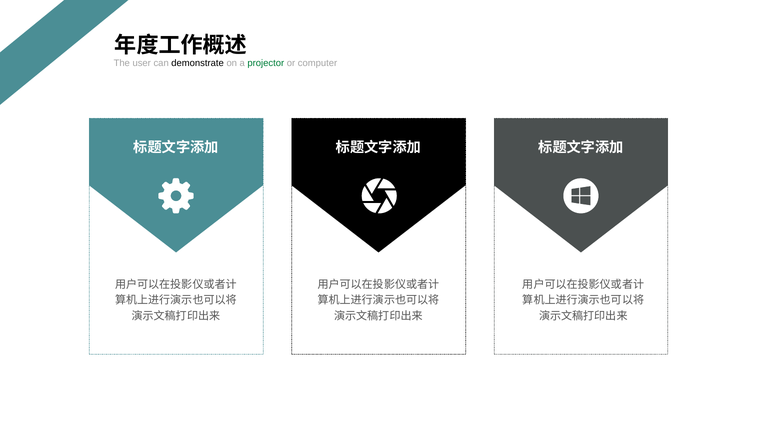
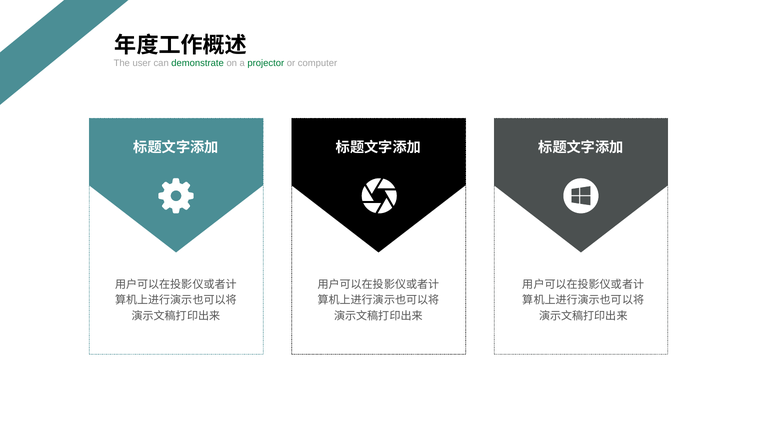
demonstrate colour: black -> green (198, 63)
